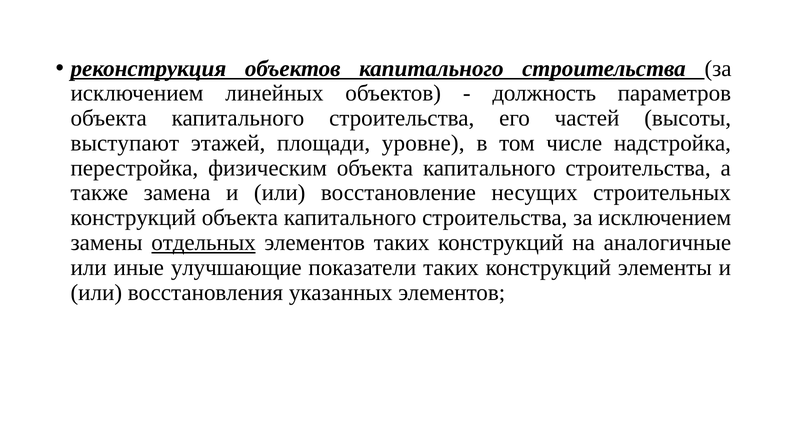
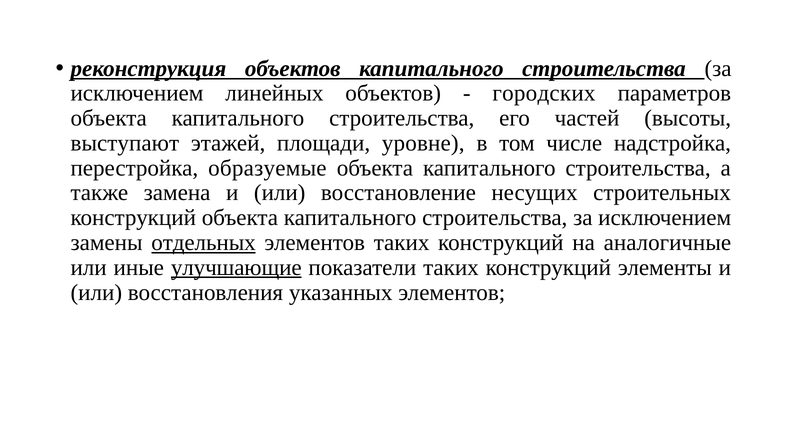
должность: должность -> городских (544, 93)
физическим: физическим -> образуемые (267, 168)
улучшающие underline: none -> present (236, 268)
